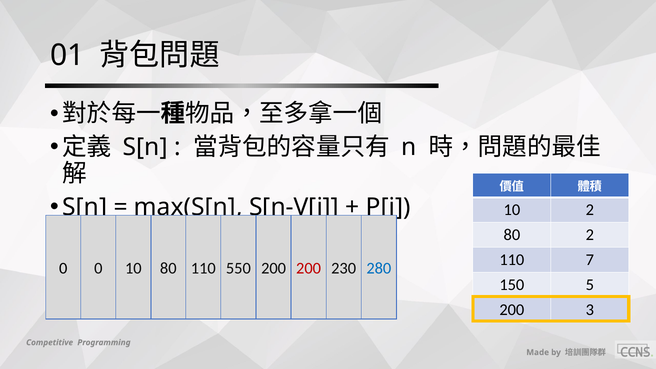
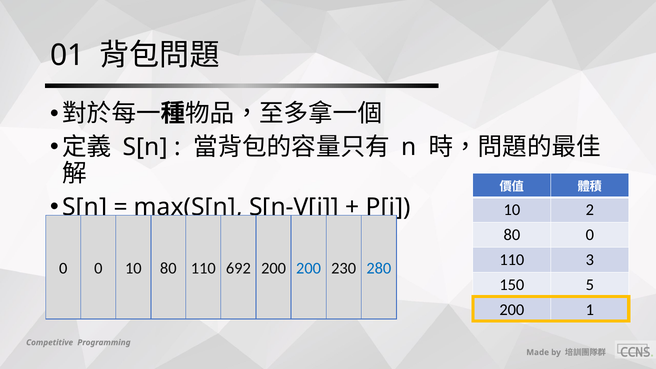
80 2: 2 -> 0 (590, 235)
7: 7 -> 3 (590, 260)
550: 550 -> 692 (238, 268)
200 colour: red -> blue (309, 268)
3: 3 -> 1 (590, 310)
